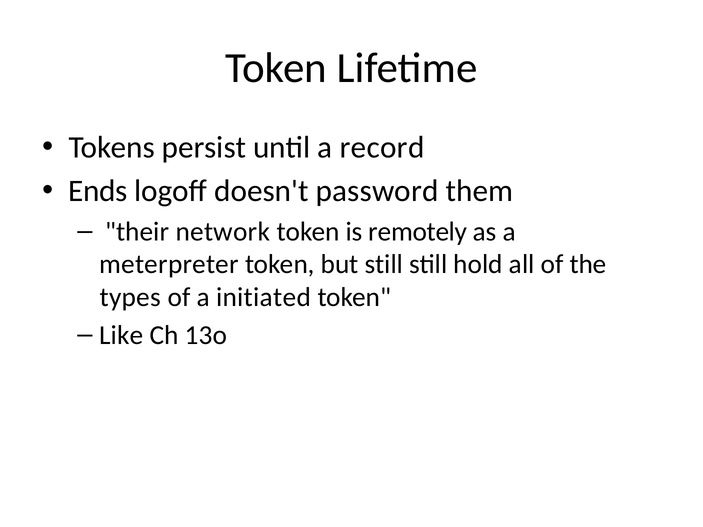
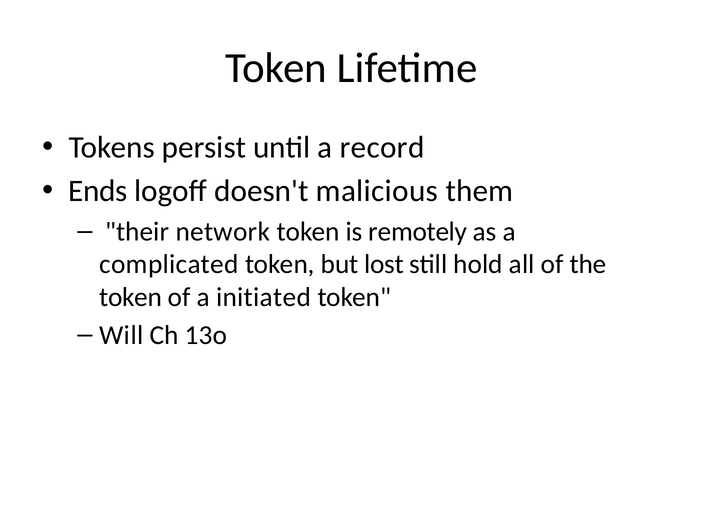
password: password -> malicious (377, 191)
meterpreter: meterpreter -> complicated (169, 264)
but still: still -> lost (384, 264)
types: types -> token (131, 297)
Like: Like -> Will (121, 336)
